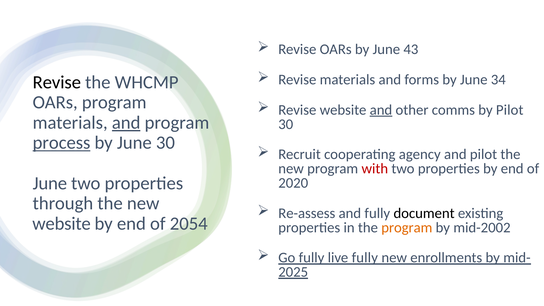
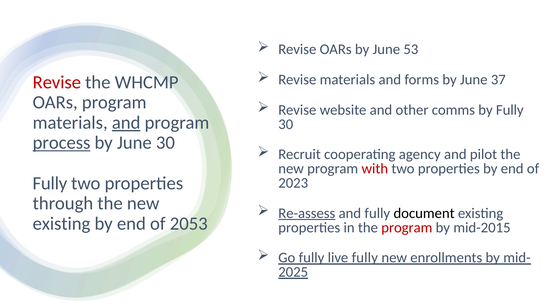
43: 43 -> 53 (411, 49)
34: 34 -> 37 (498, 80)
Revise colour: black -> red (57, 82)
and underline: present -> none (381, 110)
by Pilot: Pilot -> Fully (510, 110)
June: June -> Fully (50, 183)
2020: 2020 -> 2023 (293, 183)
Re-assess underline: none -> present (307, 213)
website: website -> existing (61, 224)
2054: 2054 -> 2053 (189, 224)
program colour: orange -> red (407, 228)
mid-2002: mid-2002 -> mid-2015 (482, 228)
